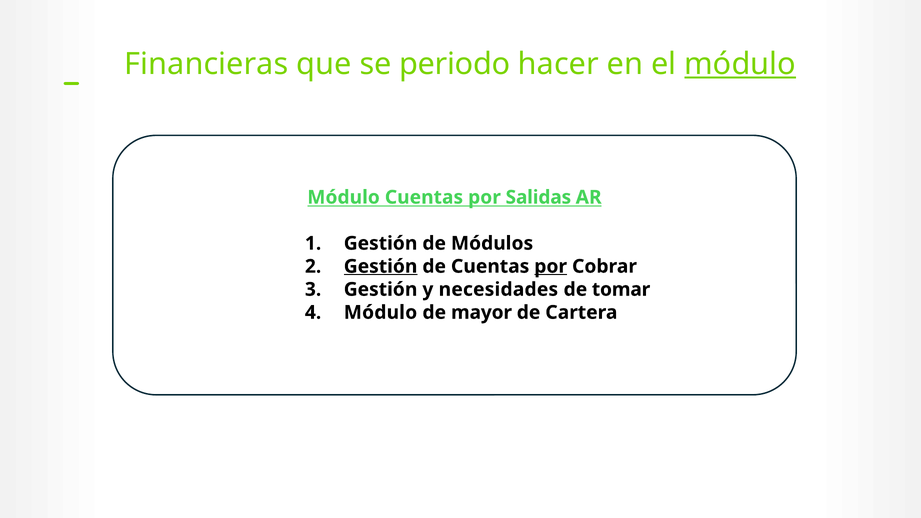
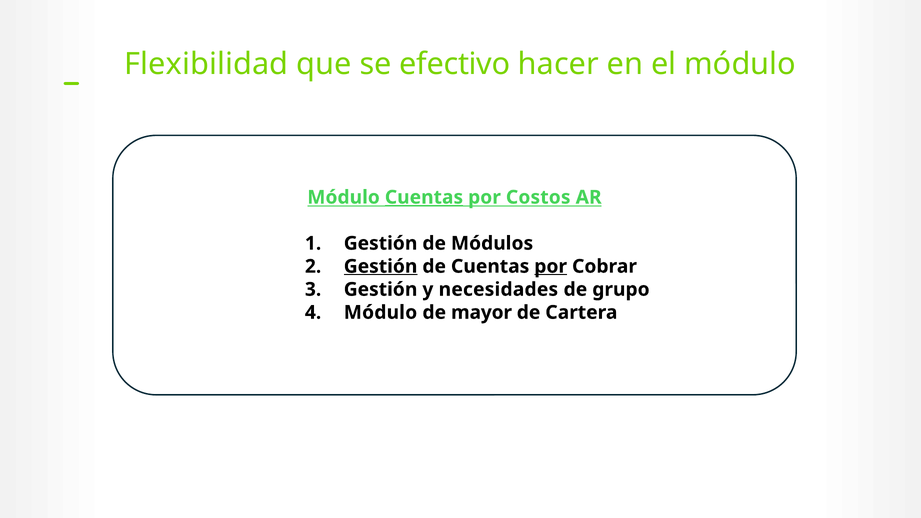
Financieras: Financieras -> Flexibilidad (206, 64)
periodo: periodo -> efectivo (455, 64)
módulo underline: present -> none (740, 64)
Cuentas underline: none -> present (424, 197)
Salidas: Salidas -> Costos (538, 197)
tomar: tomar -> grupo (621, 289)
